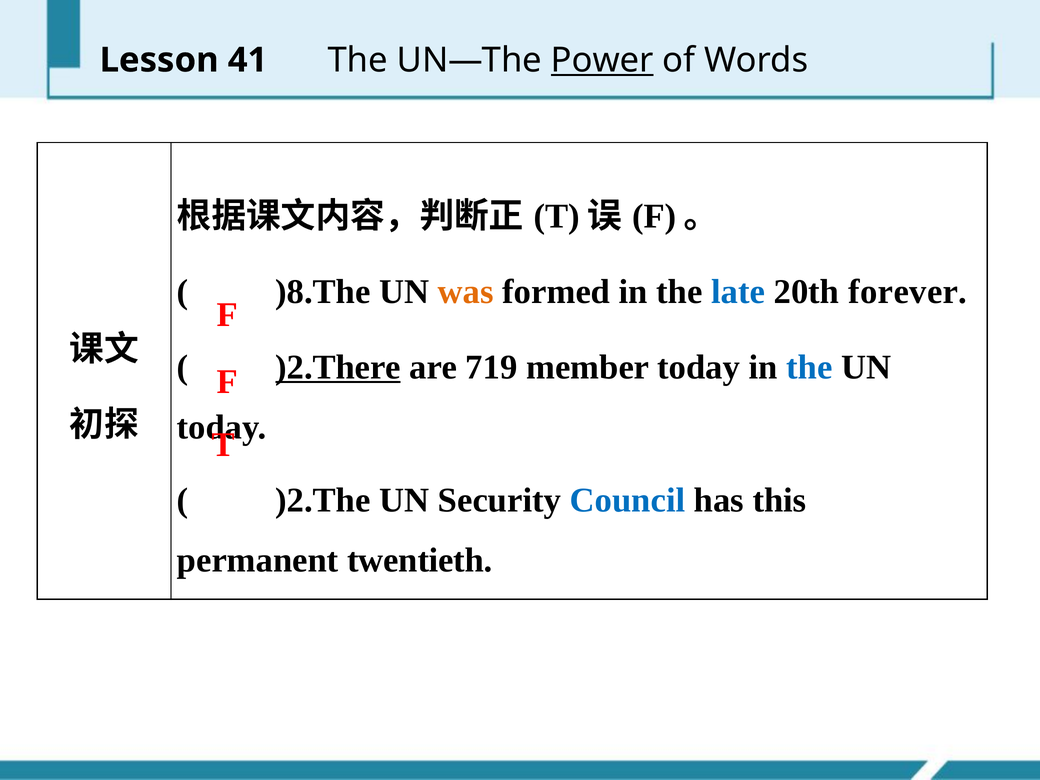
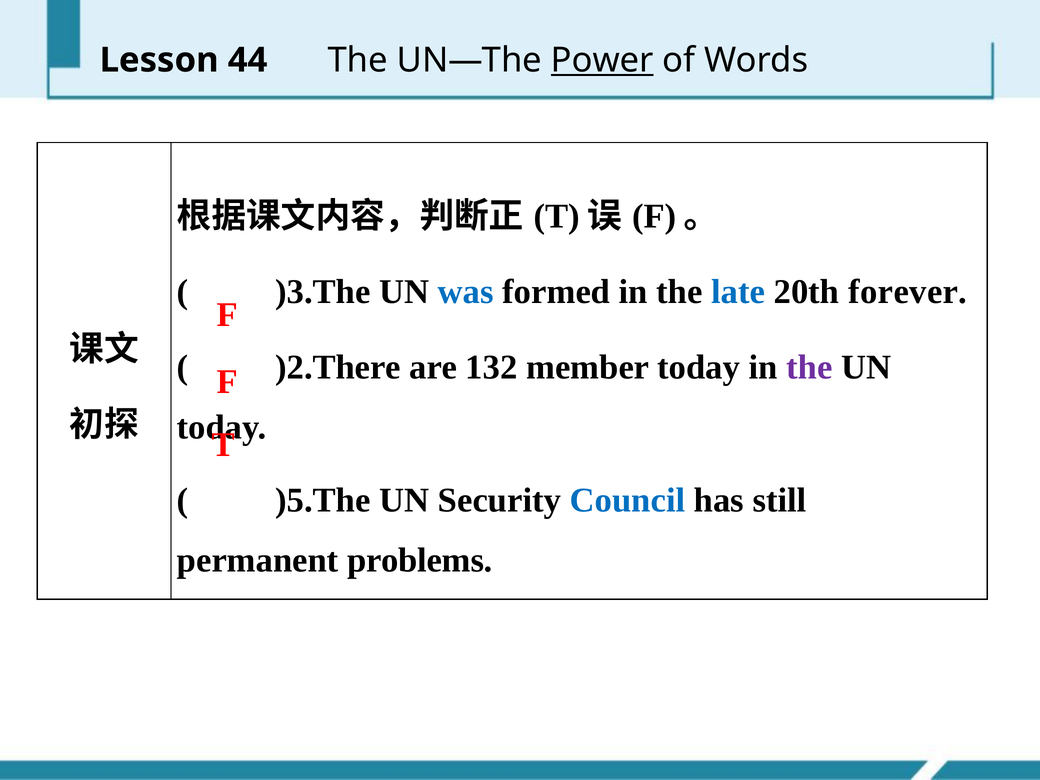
41: 41 -> 44 (248, 60)
)8.The: )8.The -> )3.The (323, 292)
was colour: orange -> blue (466, 292)
)2.There underline: present -> none (338, 367)
719: 719 -> 132 (491, 367)
the colour: blue -> purple (809, 367)
)2.The: )2.The -> )5.The (323, 500)
this: this -> still (779, 500)
twentieth: twentieth -> problems (420, 560)
